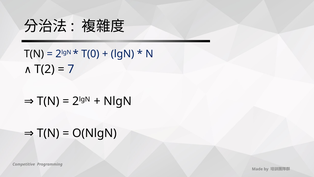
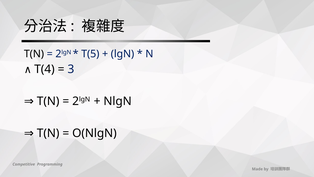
T(0: T(0 -> T(5 (90, 54)
T(2: T(2 -> T(4 (44, 69)
7: 7 -> 3 (71, 69)
